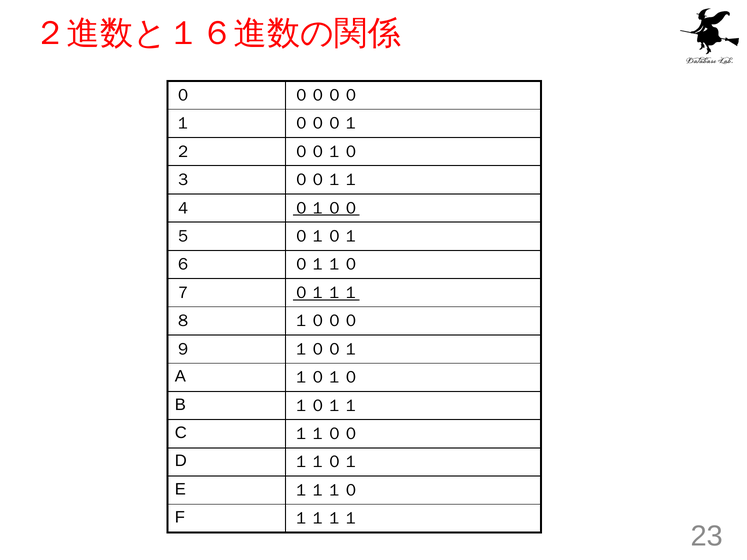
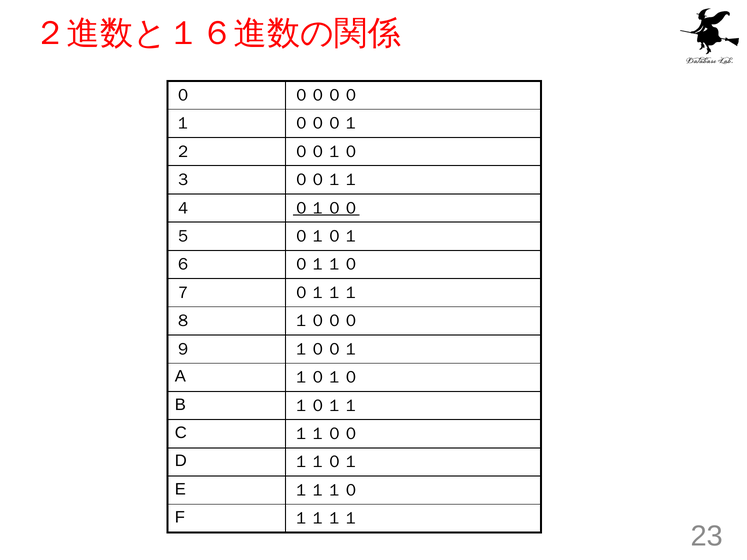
０１１１ underline: present -> none (326, 293)
